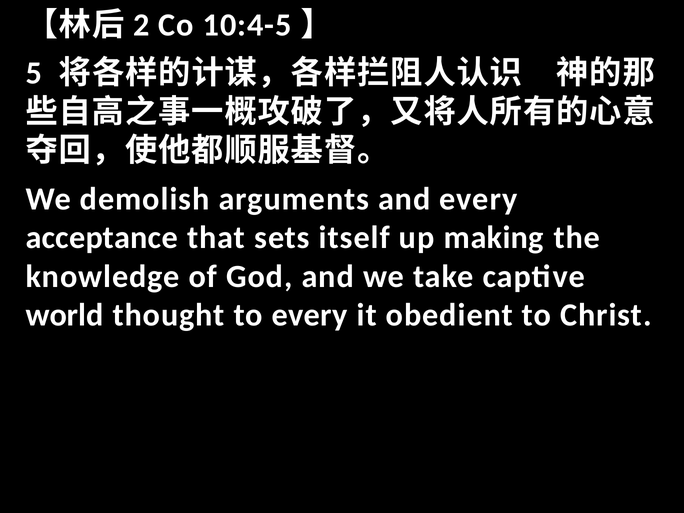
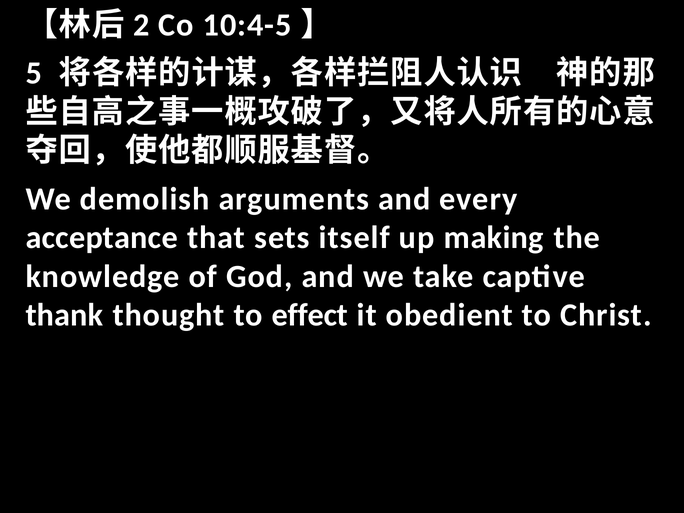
world: world -> thank (64, 315)
to every: every -> effect (310, 315)
